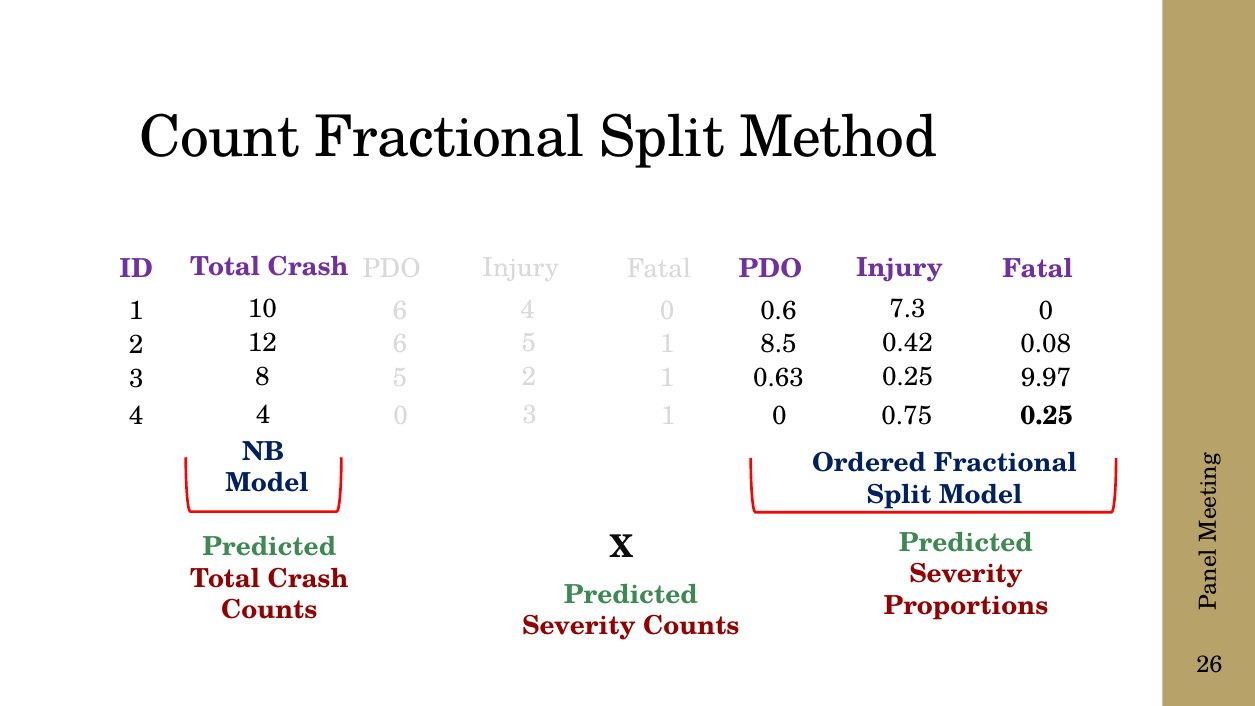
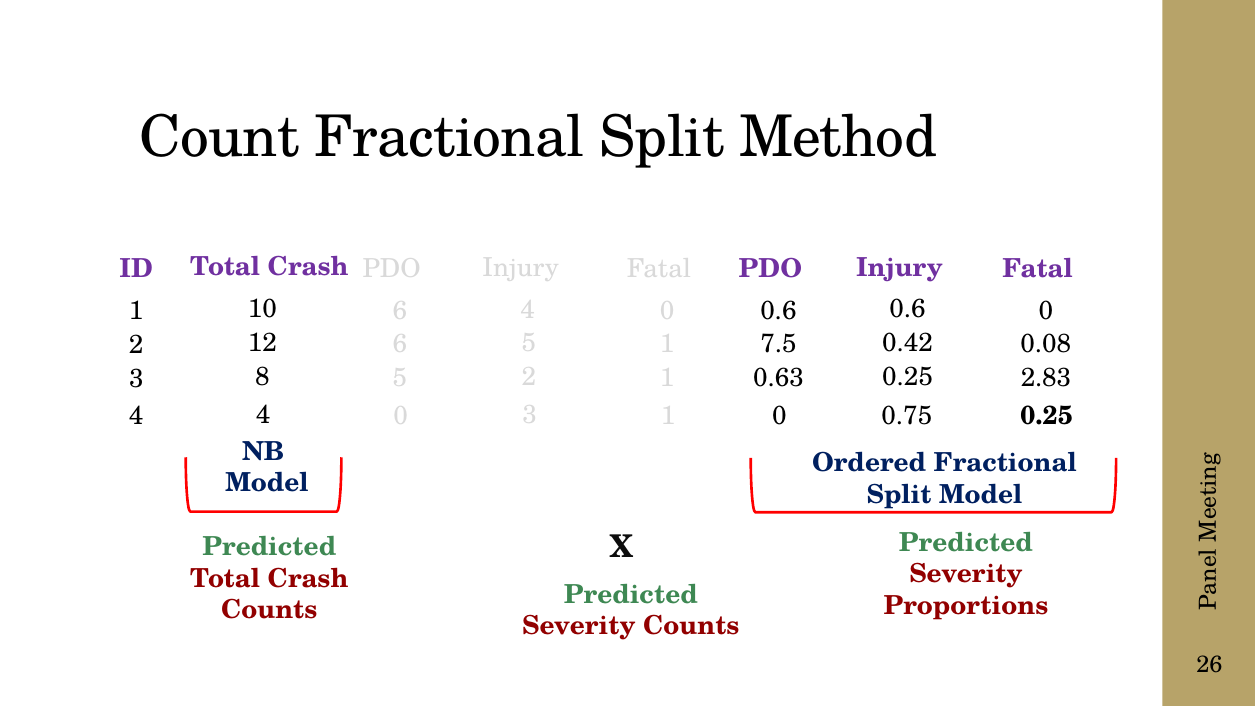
7.3: 7.3 -> 0.6 (908, 309)
8.5: 8.5 -> 7.5 (778, 344)
9.97: 9.97 -> 2.83 (1046, 378)
